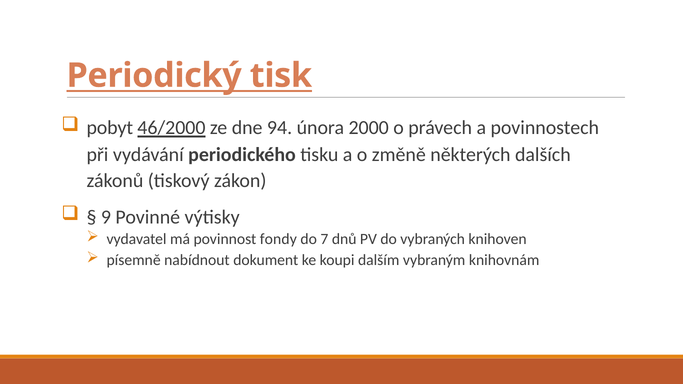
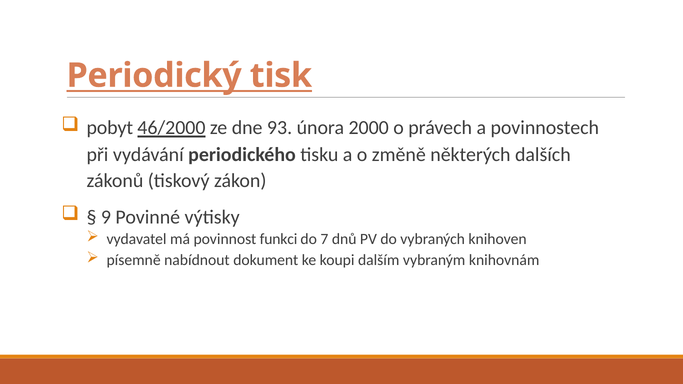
94: 94 -> 93 (280, 128)
fondy: fondy -> funkci (278, 239)
